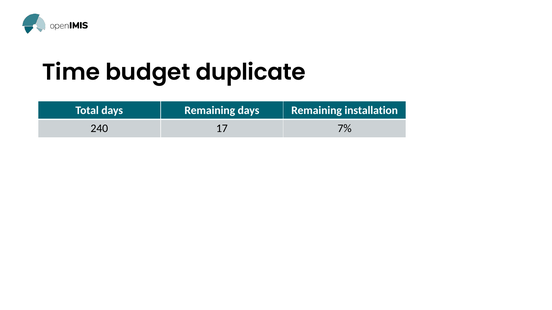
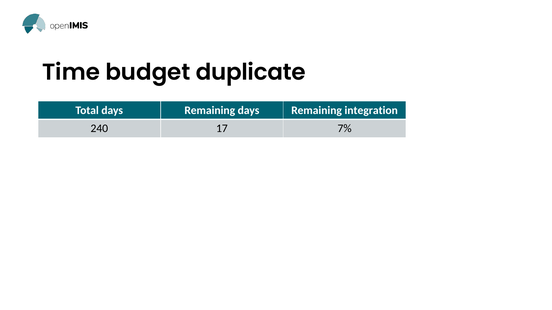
installation: installation -> integration (371, 110)
